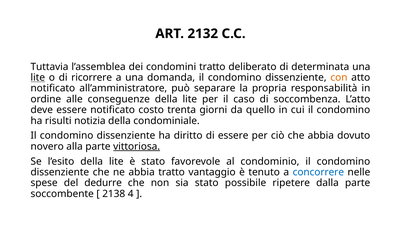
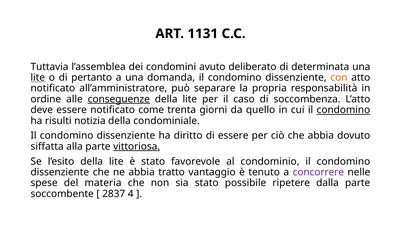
2132: 2132 -> 1131 (203, 34)
condomini tratto: tratto -> avuto (212, 67)
ricorrere: ricorrere -> pertanto (92, 78)
conseguenze underline: none -> present (119, 99)
costo: costo -> come (151, 110)
condomino underline: none -> present (343, 110)
novero: novero -> siffatta (47, 147)
concorrere colour: blue -> purple (318, 173)
dedurre: dedurre -> materia (103, 183)
2138: 2138 -> 2837 (114, 194)
